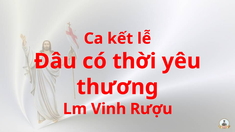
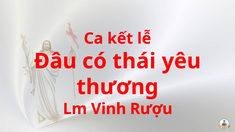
thời: thời -> thái (134, 61)
